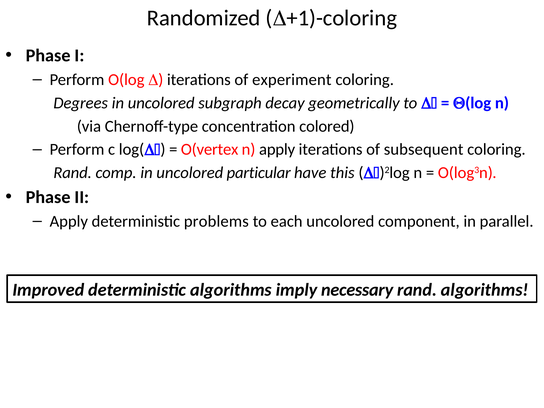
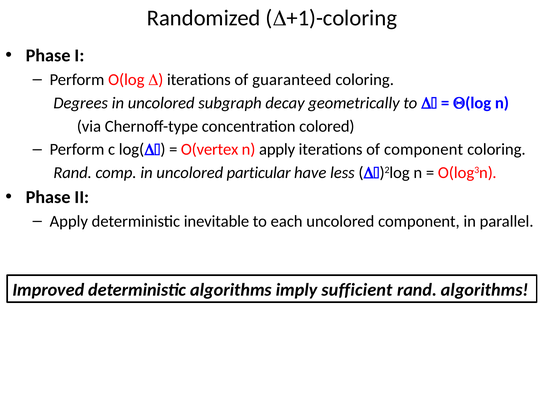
experiment: experiment -> guaranteed (292, 80)
of subsequent: subsequent -> component (424, 149)
this: this -> less (342, 173)
problems: problems -> inevitable (216, 221)
necessary: necessary -> sufficient (357, 290)
